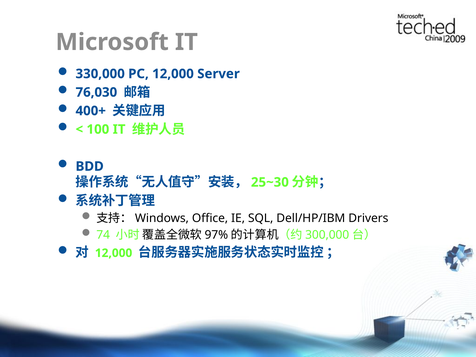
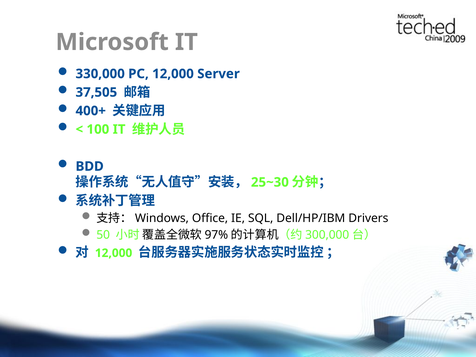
76,030: 76,030 -> 37,505 (96, 92)
74: 74 -> 50 (103, 235)
